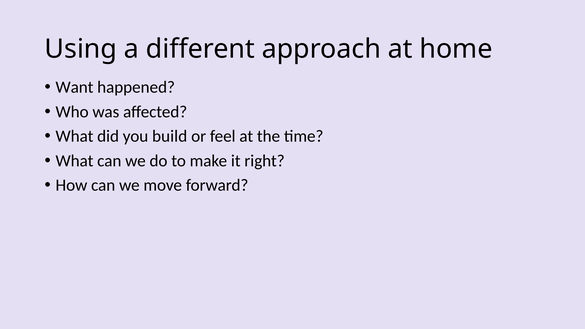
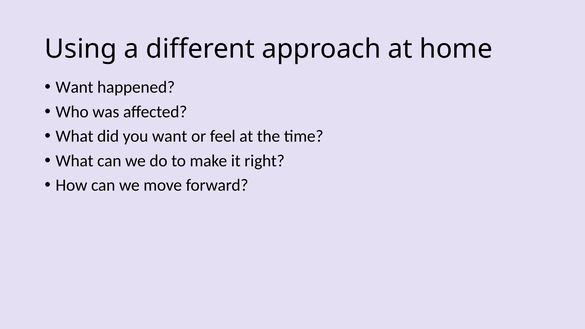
you build: build -> want (170, 136)
